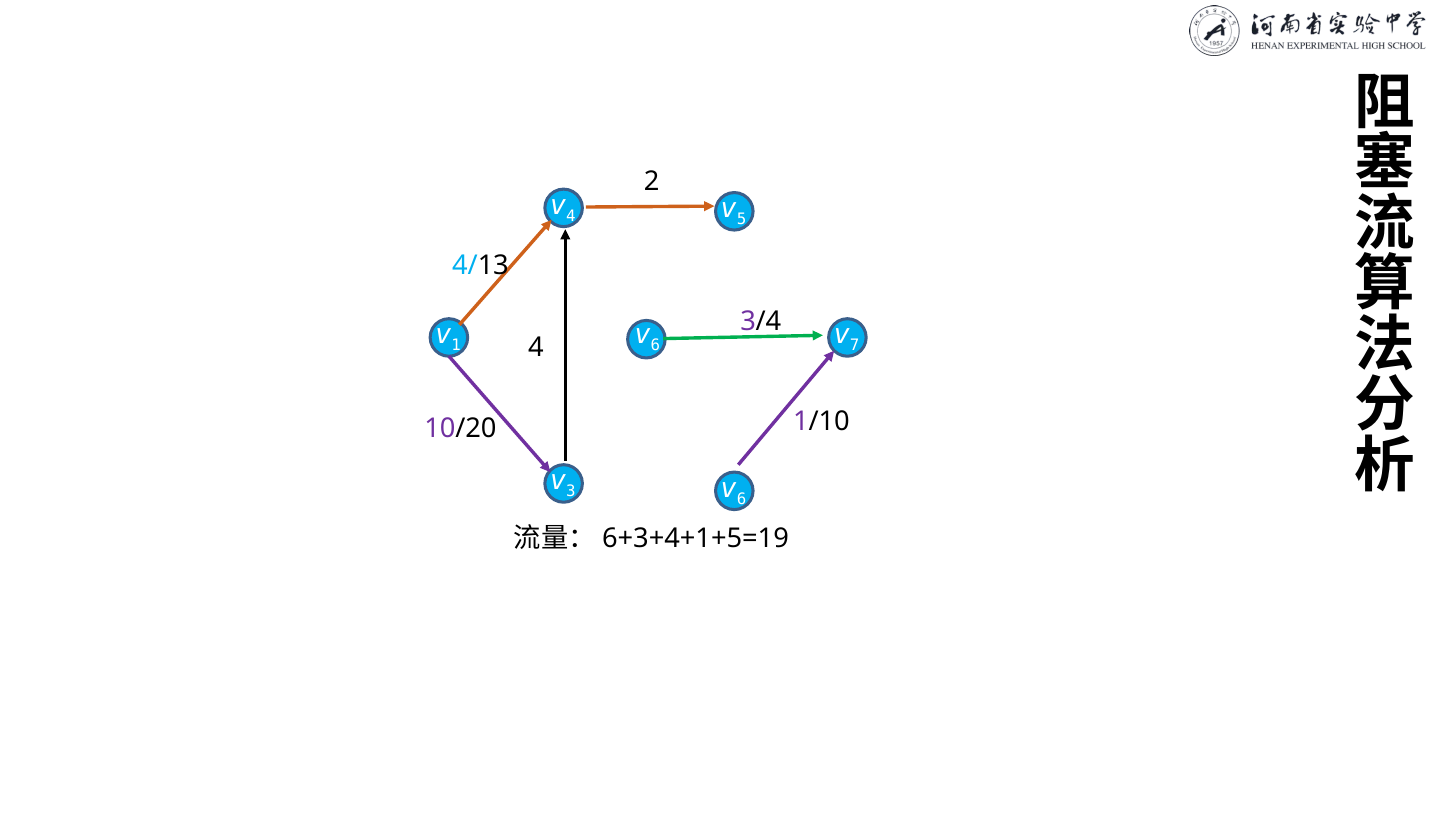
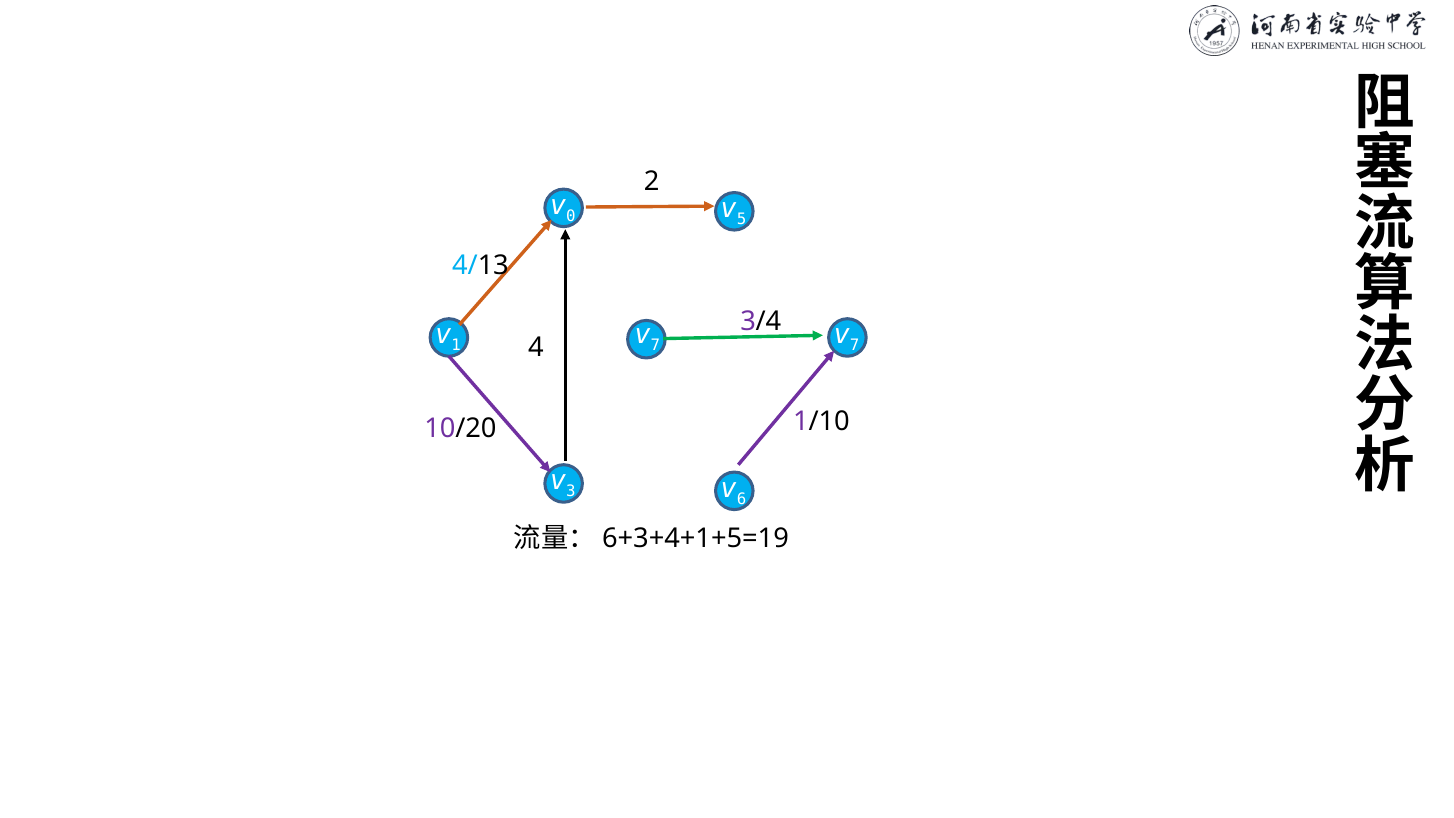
4: 4 -> 0 (571, 216)
6: 6 -> 7 (655, 345)
